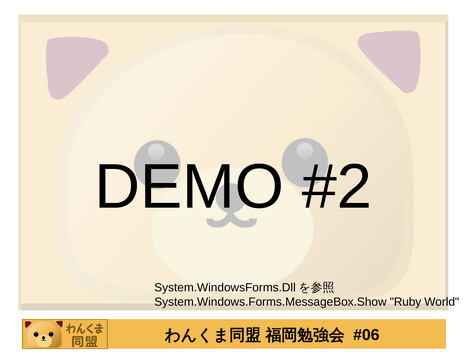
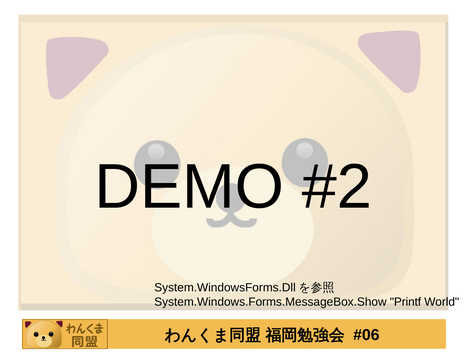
Ruby: Ruby -> Printf (405, 302)
